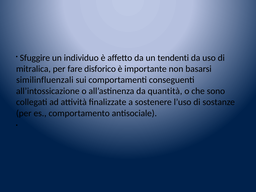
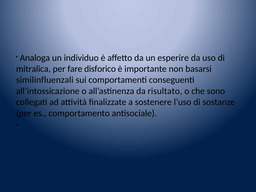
Sfuggire: Sfuggire -> Analoga (35, 58)
tendenti: tendenti -> esperire (173, 58)
quantità: quantità -> risultato (165, 91)
